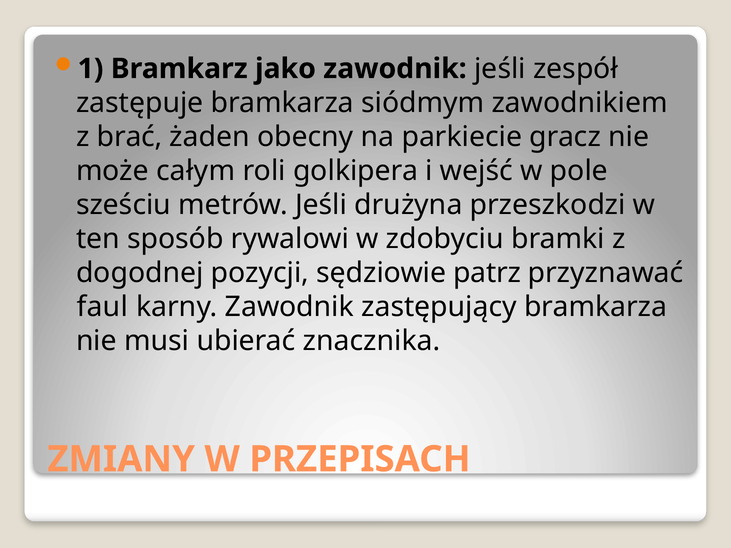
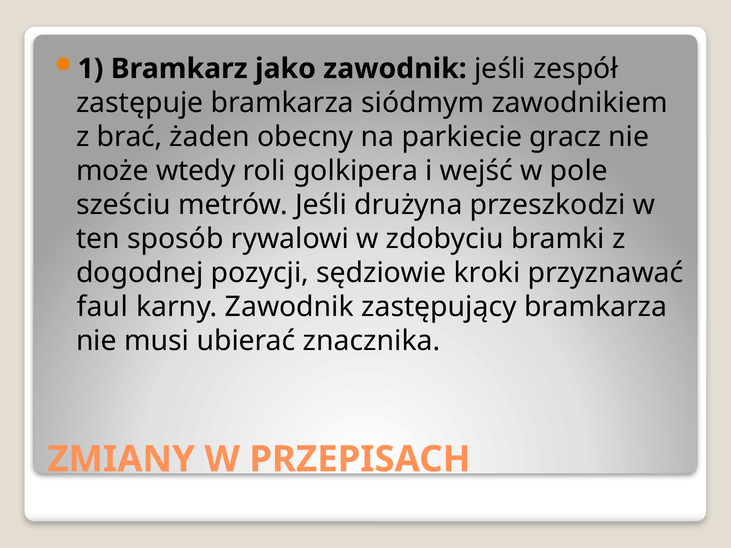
całym: całym -> wtedy (196, 171)
patrz: patrz -> kroki (487, 273)
